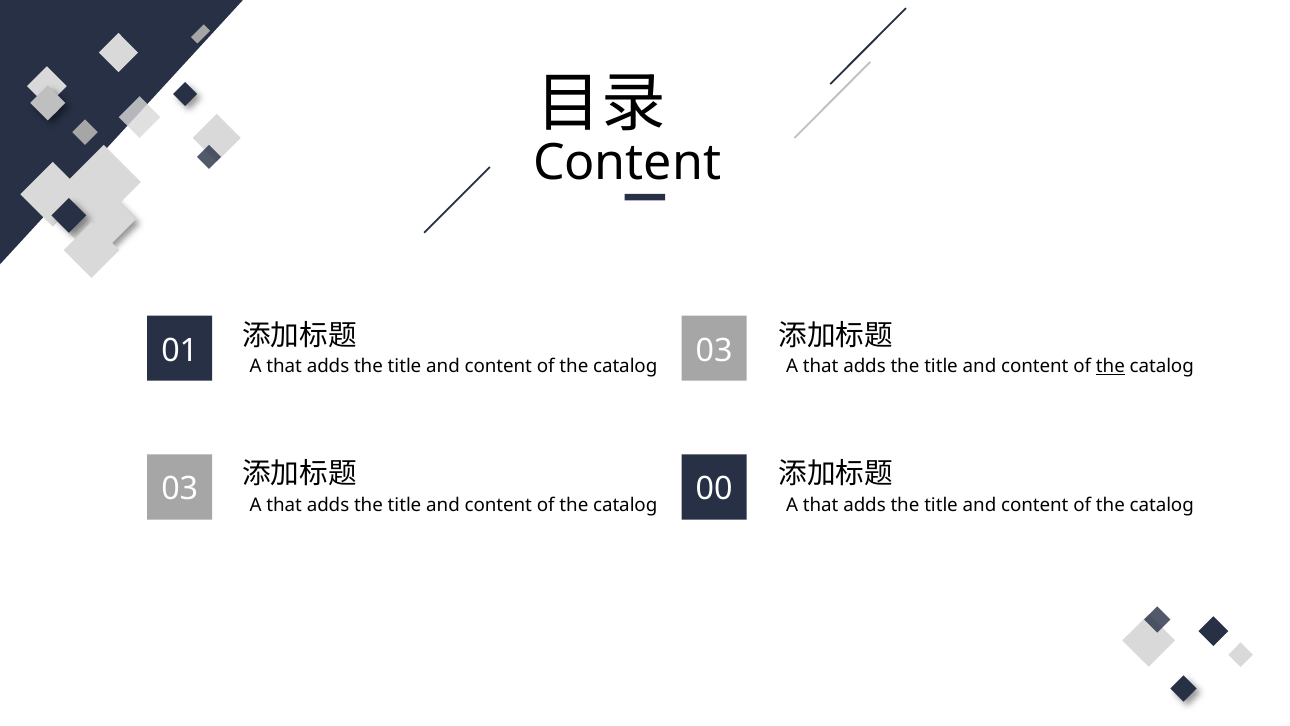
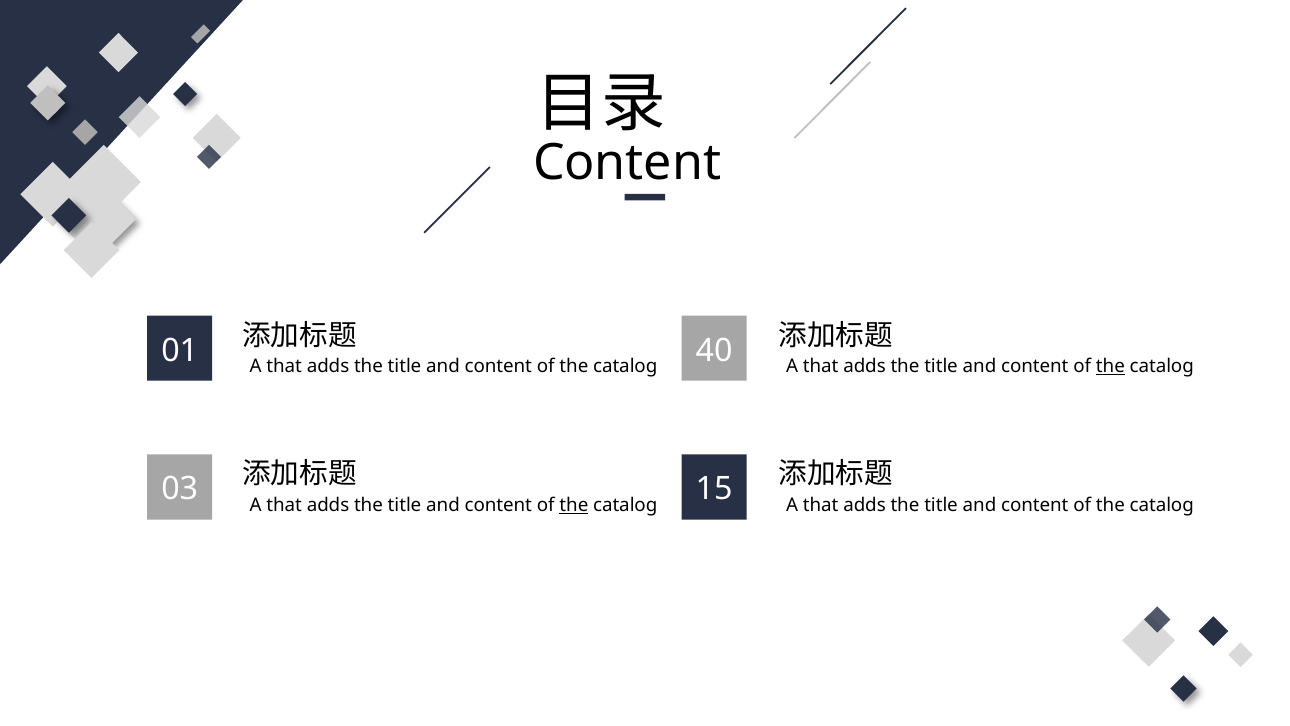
03: 03 -> 40 (714, 350)
the underline: none -> present (574, 505)
00: 00 -> 15 (714, 489)
